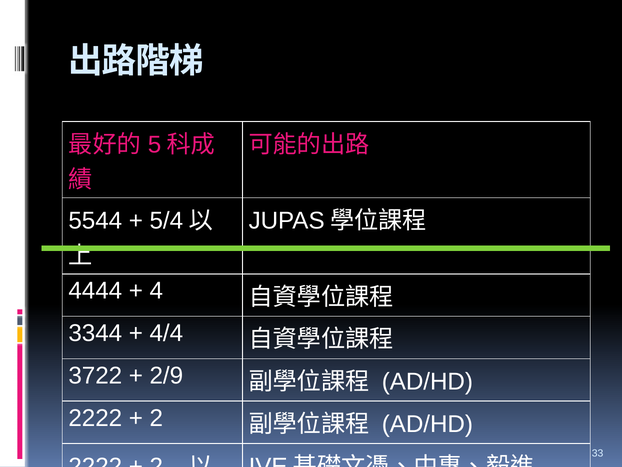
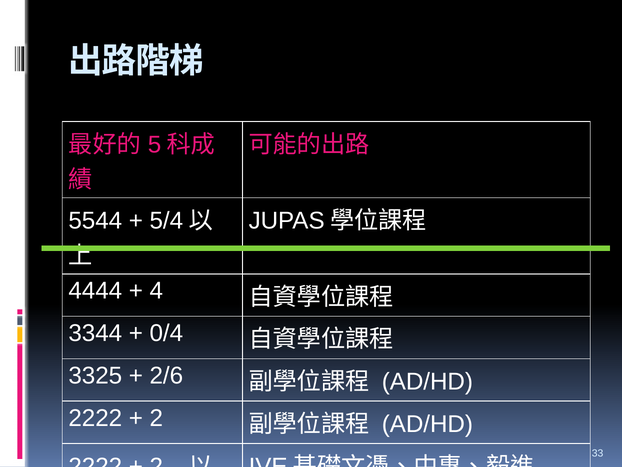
4/4: 4/4 -> 0/4 (166, 333)
3722: 3722 -> 3325 (95, 375)
2/9: 2/9 -> 2/6 (166, 375)
